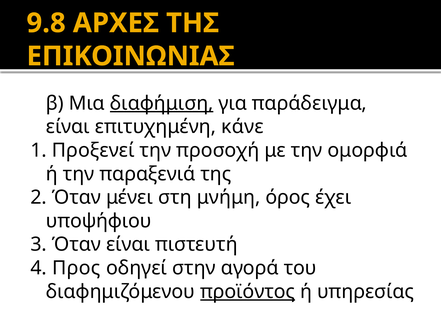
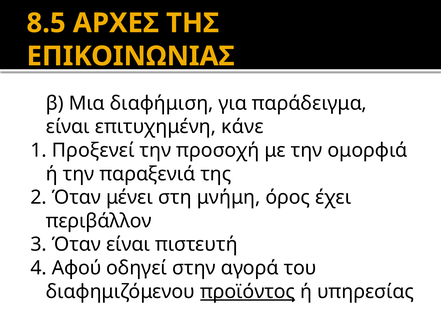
9.8: 9.8 -> 8.5 (46, 23)
διαφήμιση underline: present -> none (162, 103)
υποψήφιου: υποψήφιου -> περιβάλλον (99, 221)
Προς: Προς -> Αφού (77, 268)
